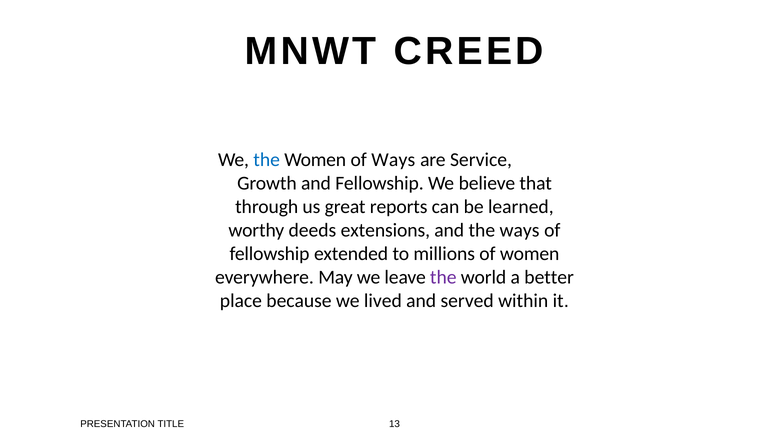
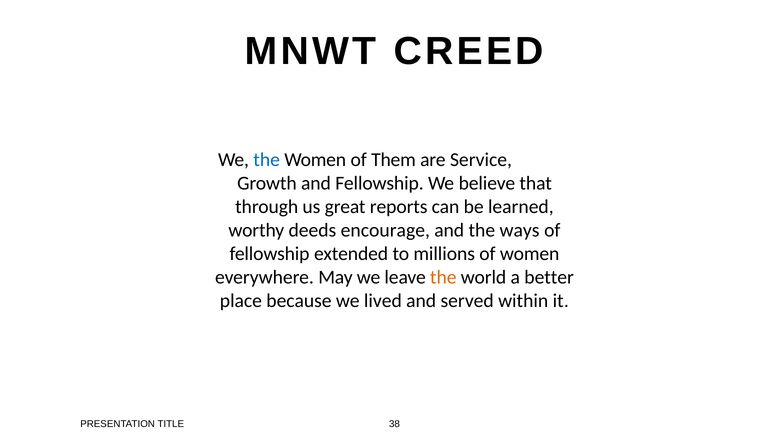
of Ways: Ways -> Them (393, 160)
extensions: extensions -> encourage (385, 230)
the colour: purple -> orange (443, 277)
13: 13 -> 38 (394, 424)
